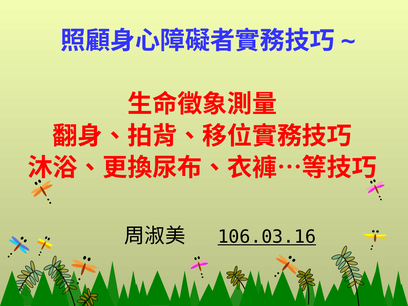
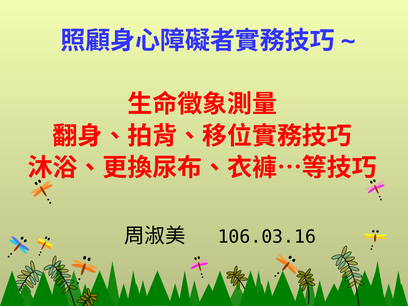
106.03.16 underline: present -> none (267, 237)
